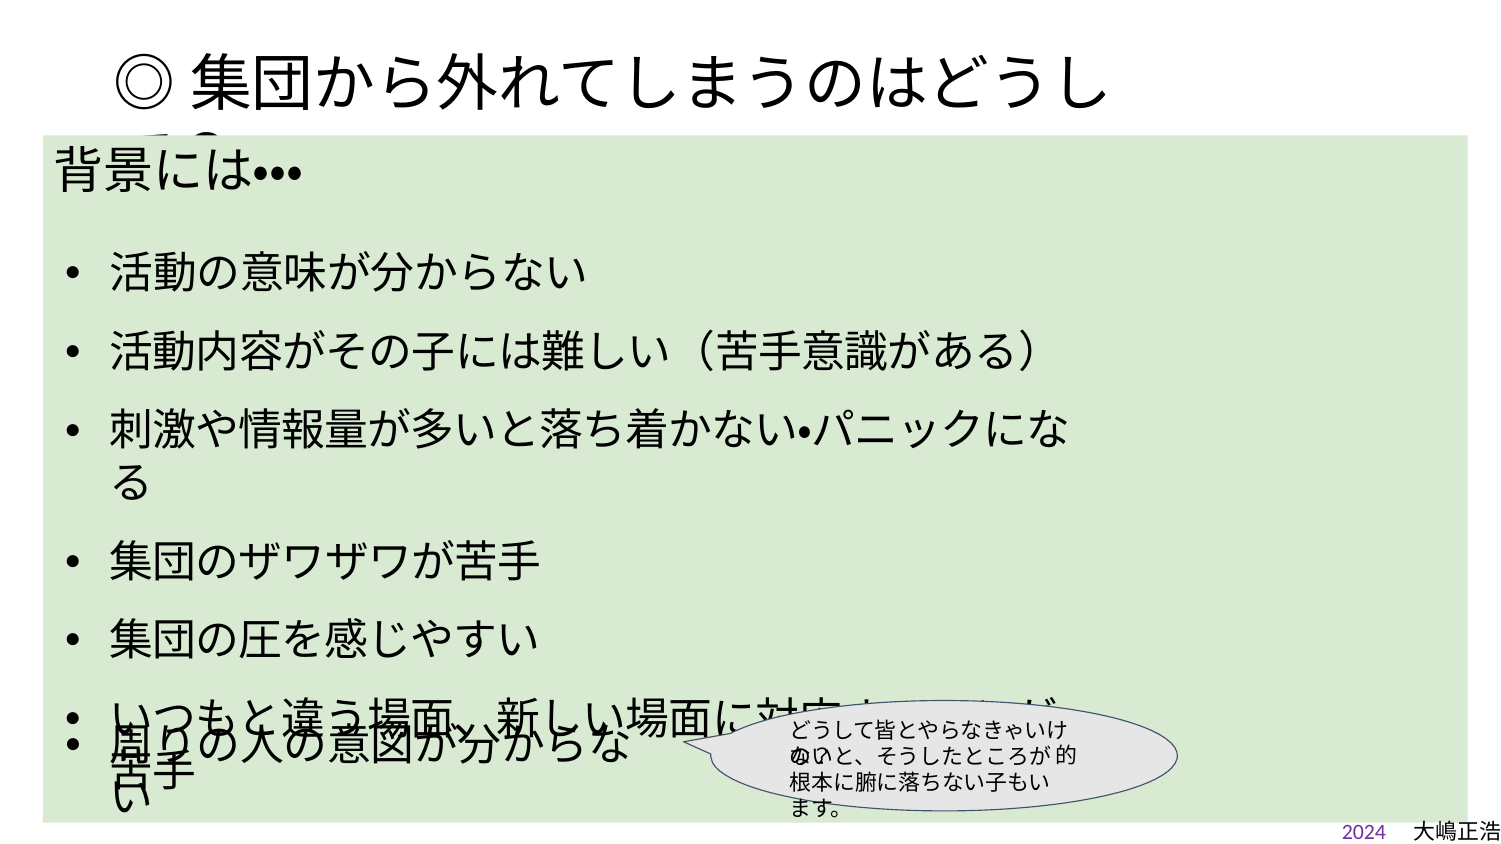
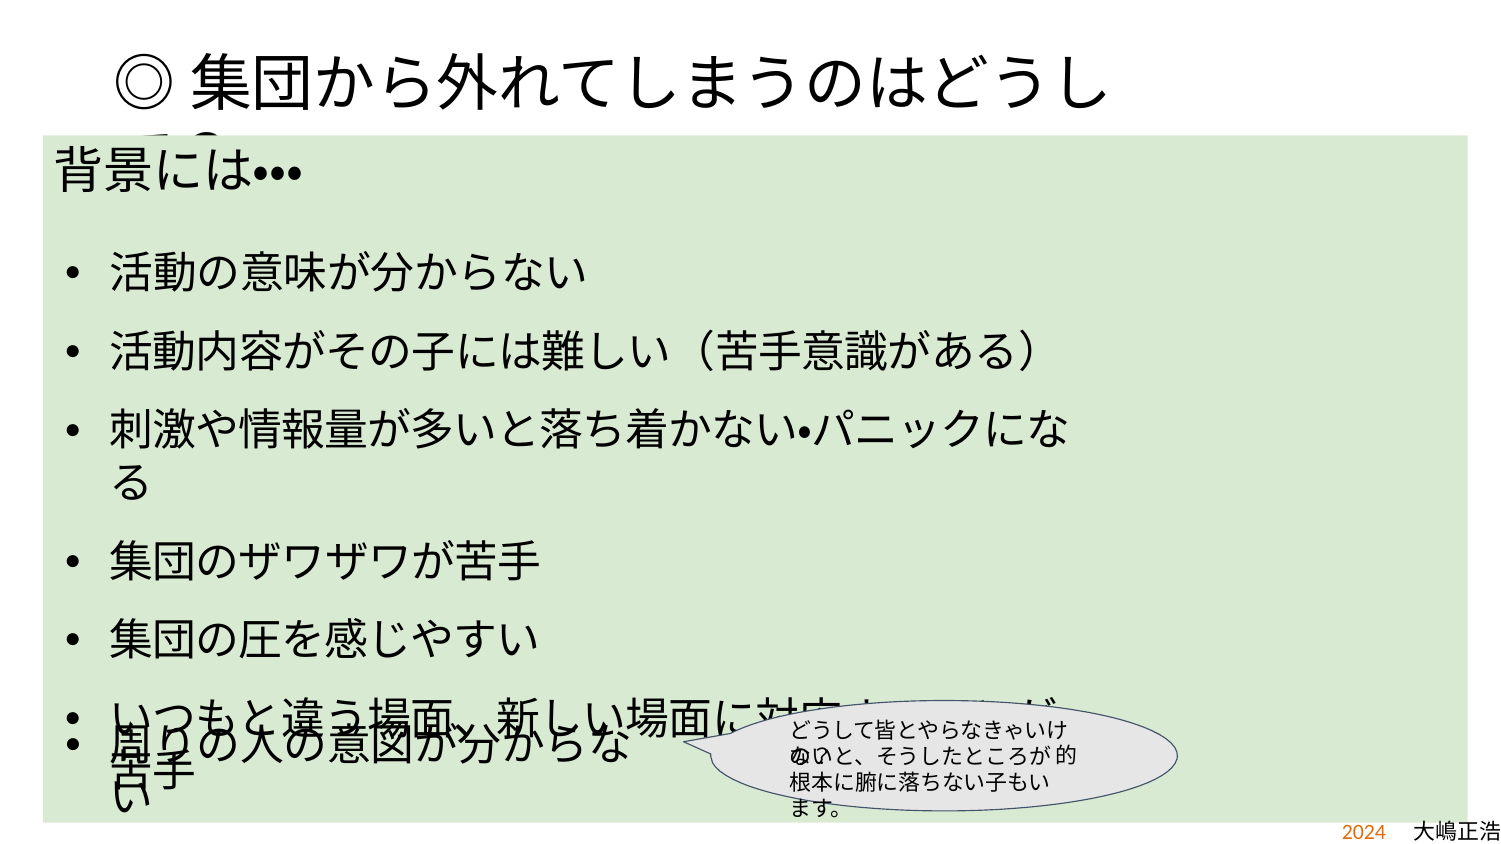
2024 colour: purple -> orange (1364, 833)
